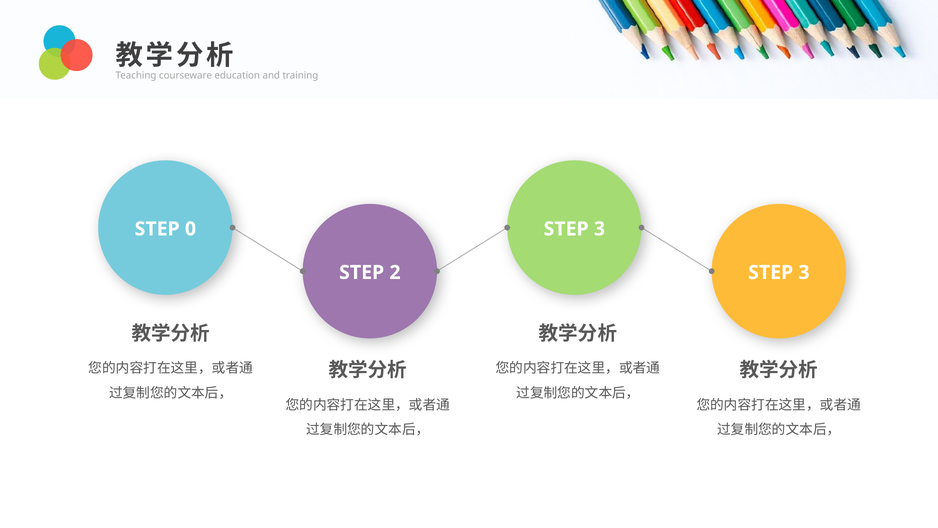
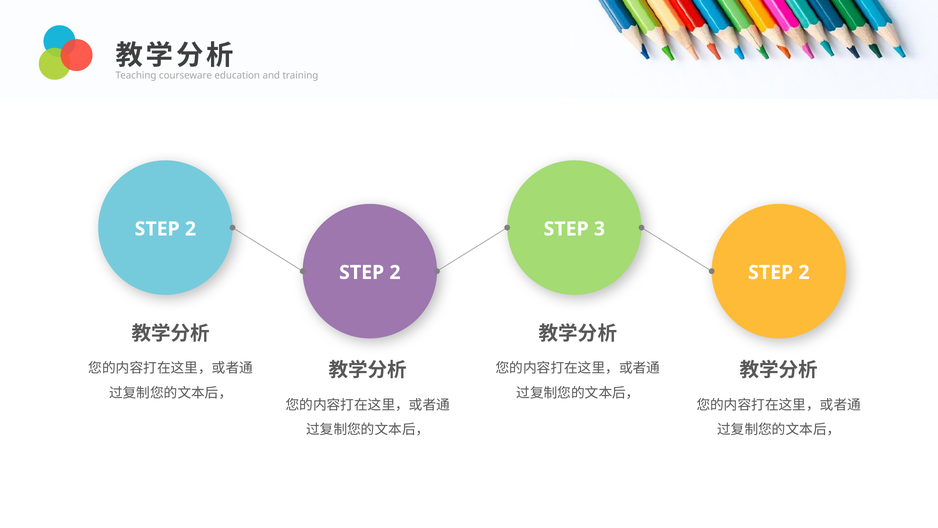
0: 0 -> 2 (190, 229)
3: 3 -> 2 (804, 272)
